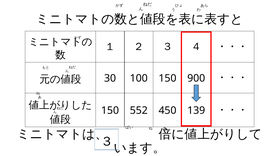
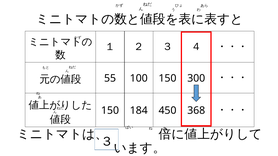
30: 30 -> 55 (110, 78)
900: 900 -> 300 (196, 78)
552: 552 -> 184 (139, 111)
139: 139 -> 368 (196, 111)
